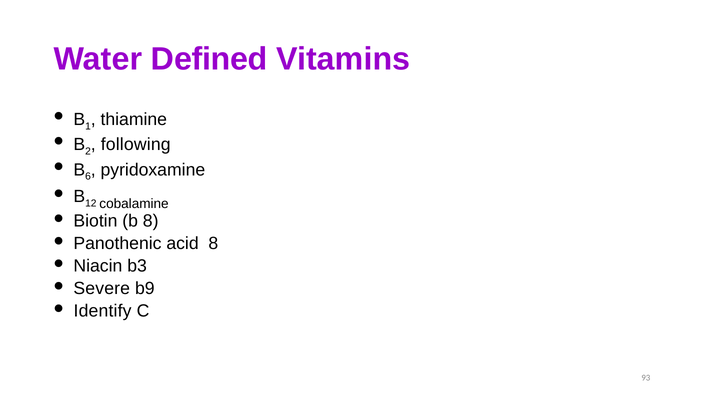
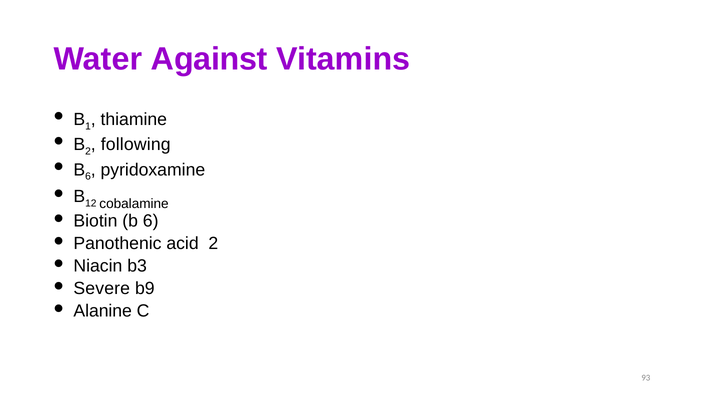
Defined: Defined -> Against (209, 59)
Biotin b 8: 8 -> 6 (151, 221)
acid 8: 8 -> 2 (213, 244)
Identify: Identify -> Alanine (103, 311)
